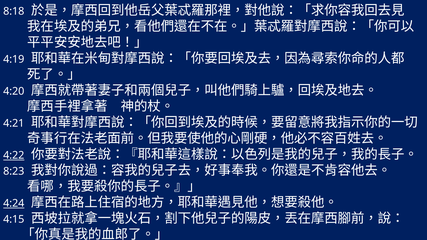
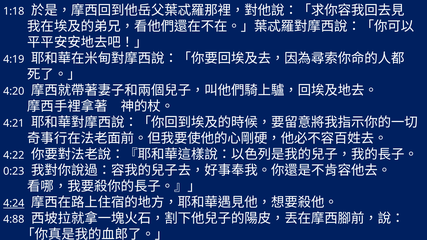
8:18: 8:18 -> 1:18 (14, 11)
4:22 underline: present -> none (14, 156)
8:23: 8:23 -> 0:23 (14, 172)
4:15: 4:15 -> 4:88 (14, 220)
